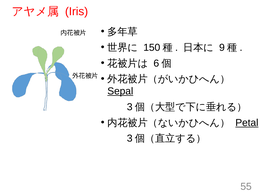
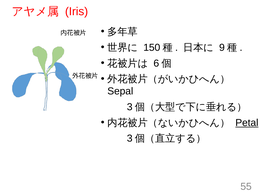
Sepal underline: present -> none (120, 91)
